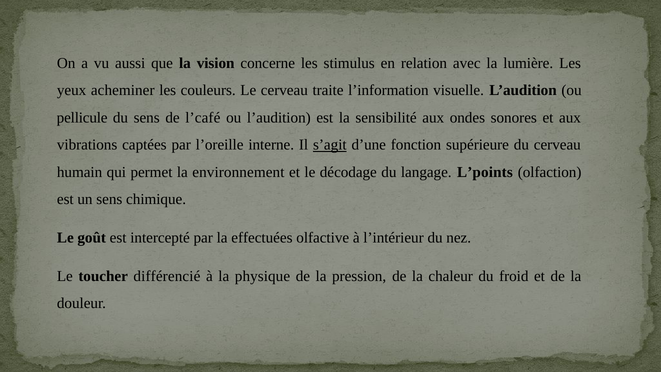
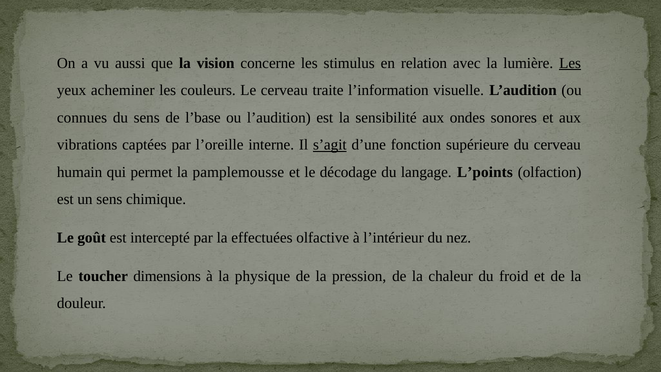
Les underline: none -> present (570, 63)
pellicule: pellicule -> connues (82, 118)
l’café: l’café -> l’base (203, 118)
environnement: environnement -> pamplemousse (238, 172)
différencié: différencié -> dimensions (167, 276)
